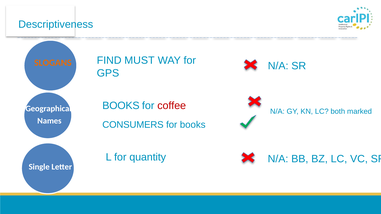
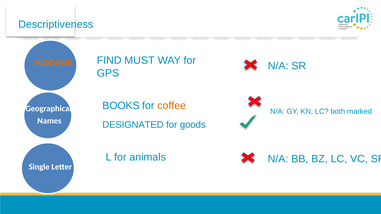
coffee colour: red -> orange (172, 106)
CONSUMERS: CONSUMERS -> DESIGNATED (133, 125)
for books: books -> goods (193, 125)
quantity: quantity -> animals (148, 157)
